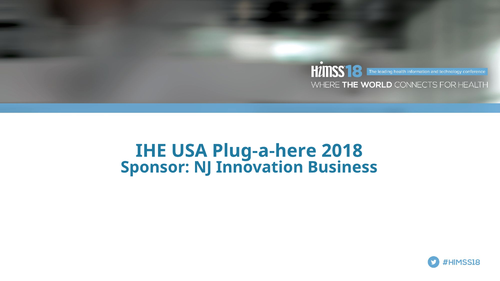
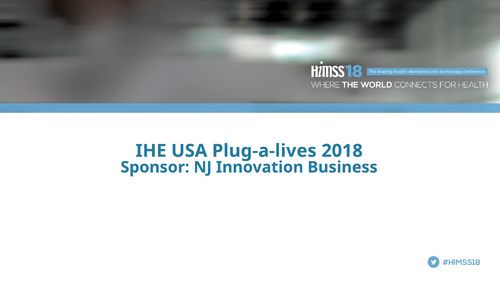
Plug-a-here: Plug-a-here -> Plug-a-lives (264, 151)
